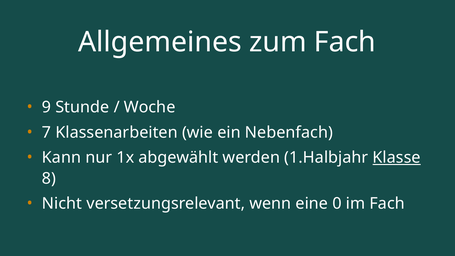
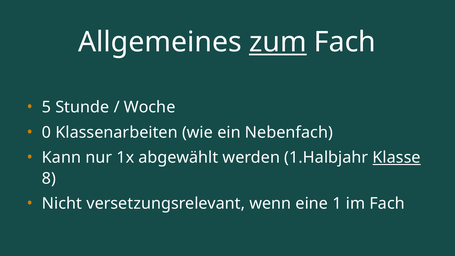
zum underline: none -> present (278, 42)
9: 9 -> 5 (47, 107)
7: 7 -> 0 (47, 132)
0: 0 -> 1 (337, 203)
